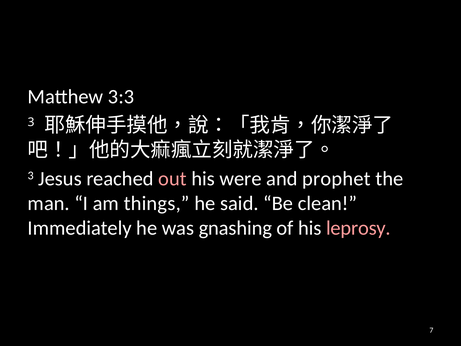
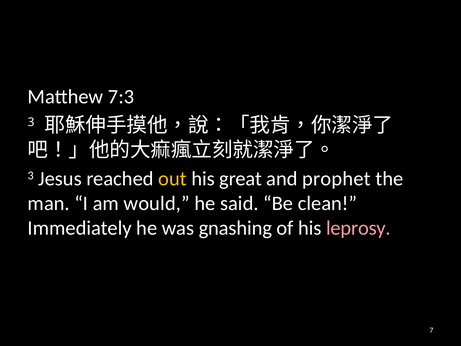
3:3: 3:3 -> 7:3 (121, 97)
out colour: pink -> yellow (173, 179)
were: were -> great (241, 179)
things: things -> would (157, 203)
